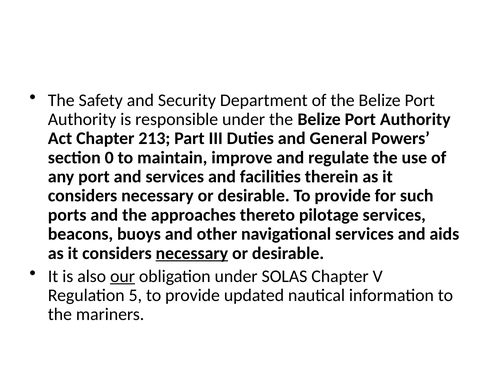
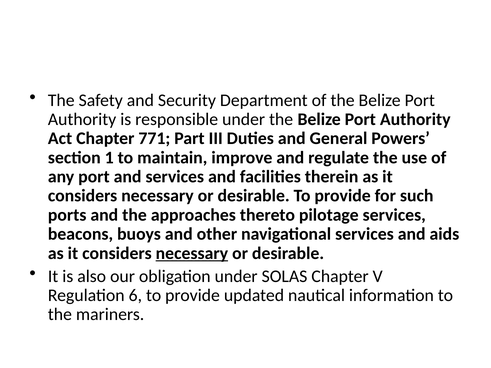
213: 213 -> 771 (154, 139)
0: 0 -> 1 (109, 158)
our underline: present -> none (123, 276)
5: 5 -> 6 (135, 296)
